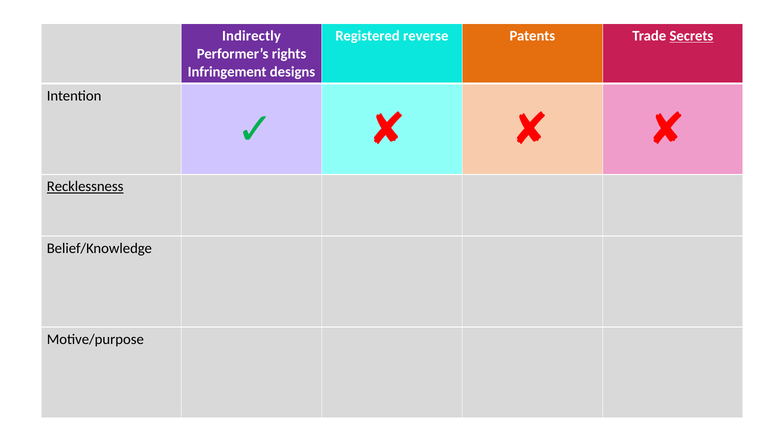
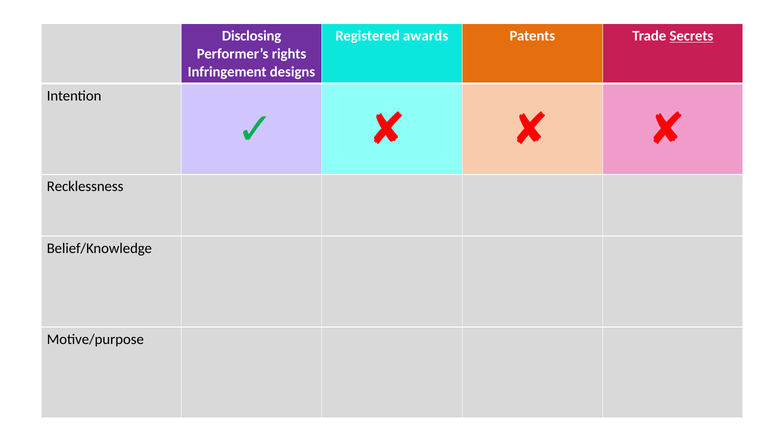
Indirectly: Indirectly -> Disclosing (252, 36)
reverse: reverse -> awards (426, 36)
Recklessness underline: present -> none (85, 187)
